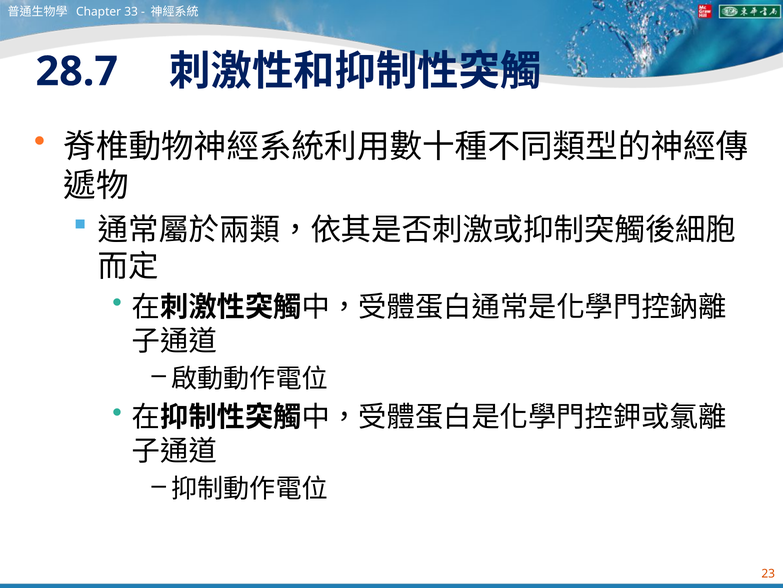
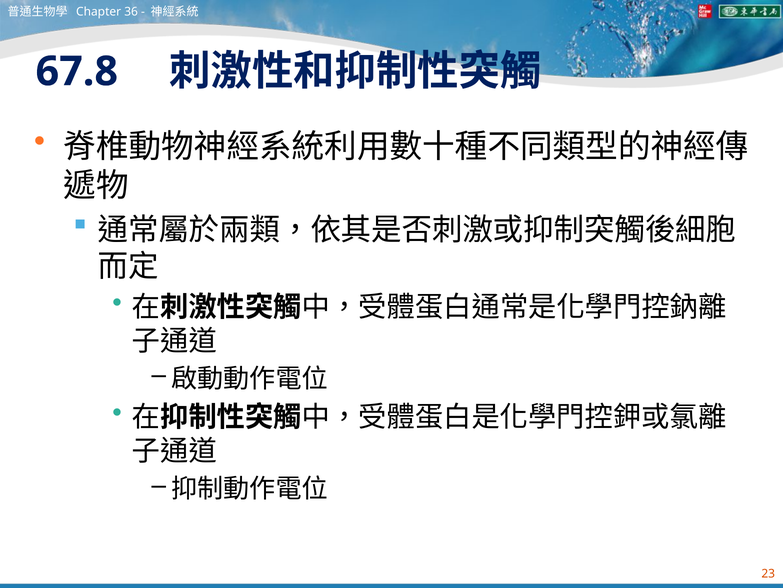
33: 33 -> 36 (131, 12)
28.7: 28.7 -> 67.8 (77, 71)
